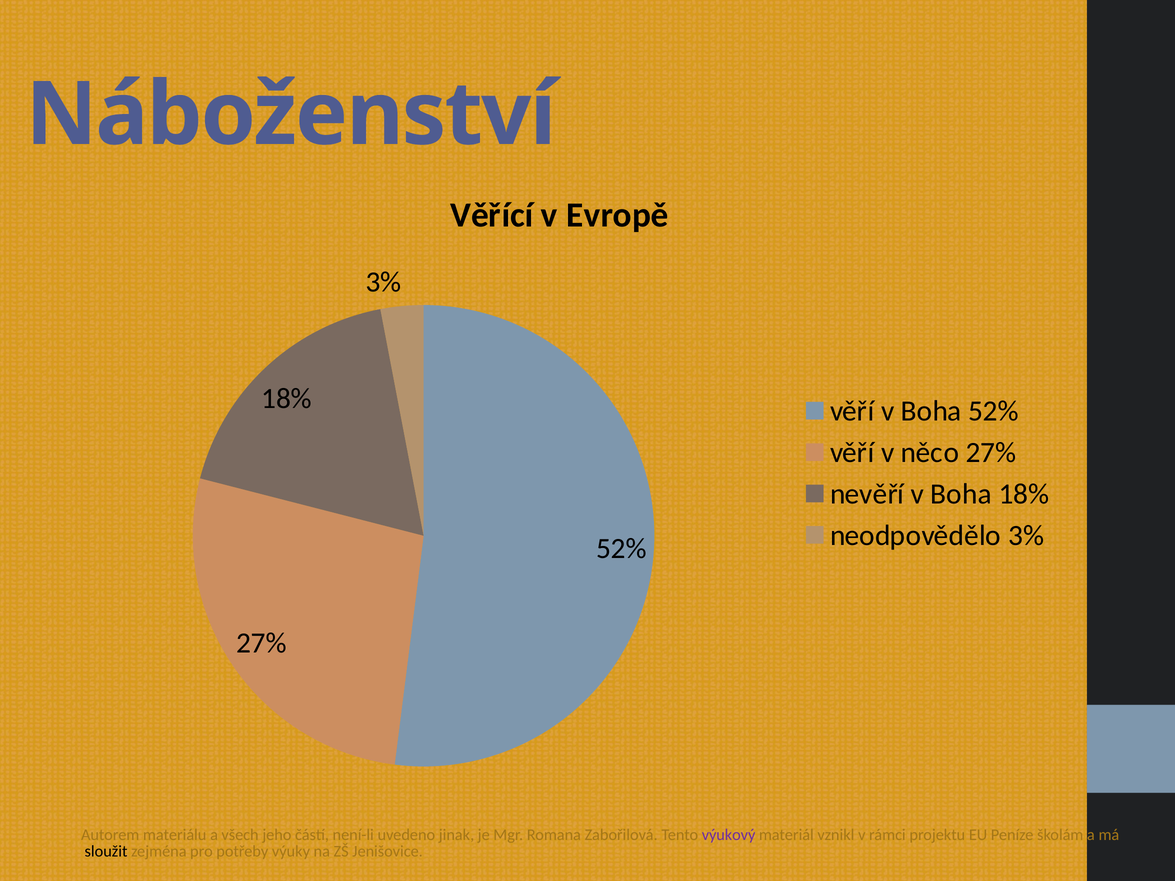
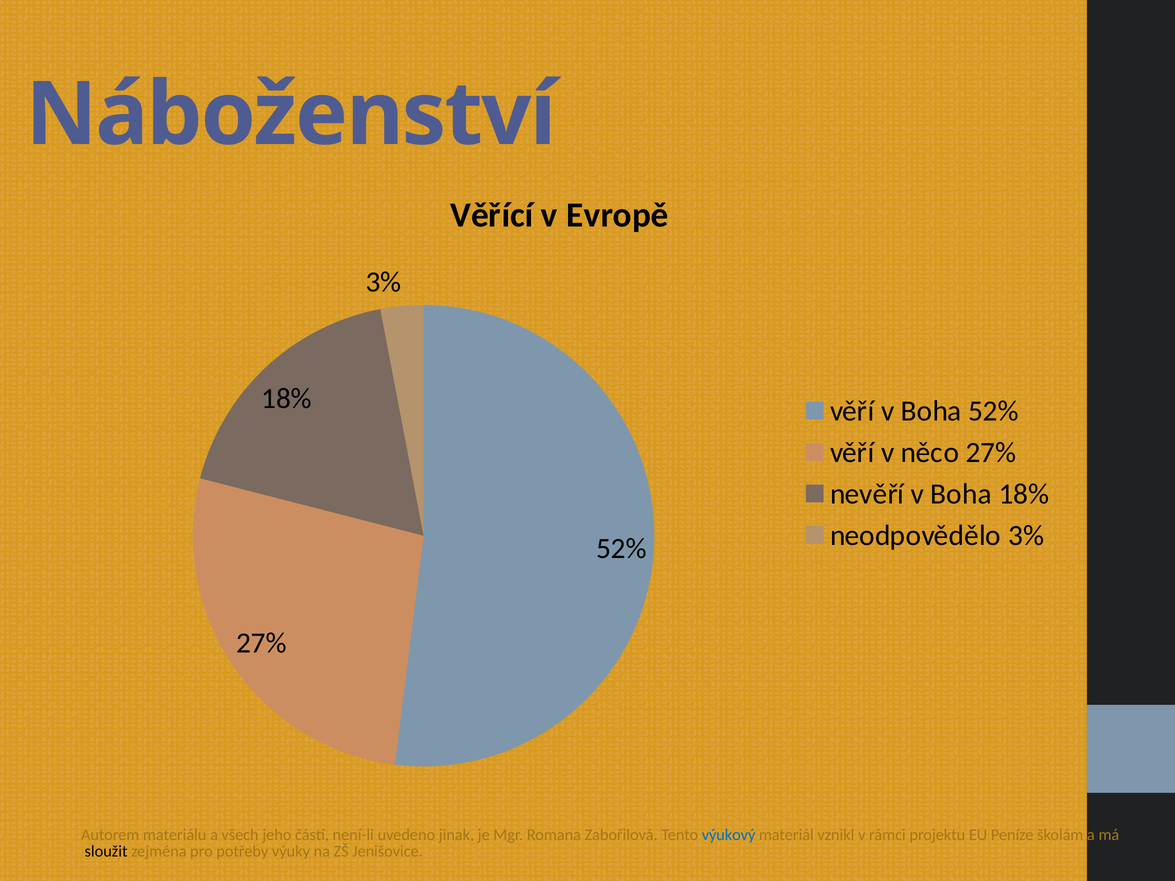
výukový colour: purple -> blue (729, 835)
